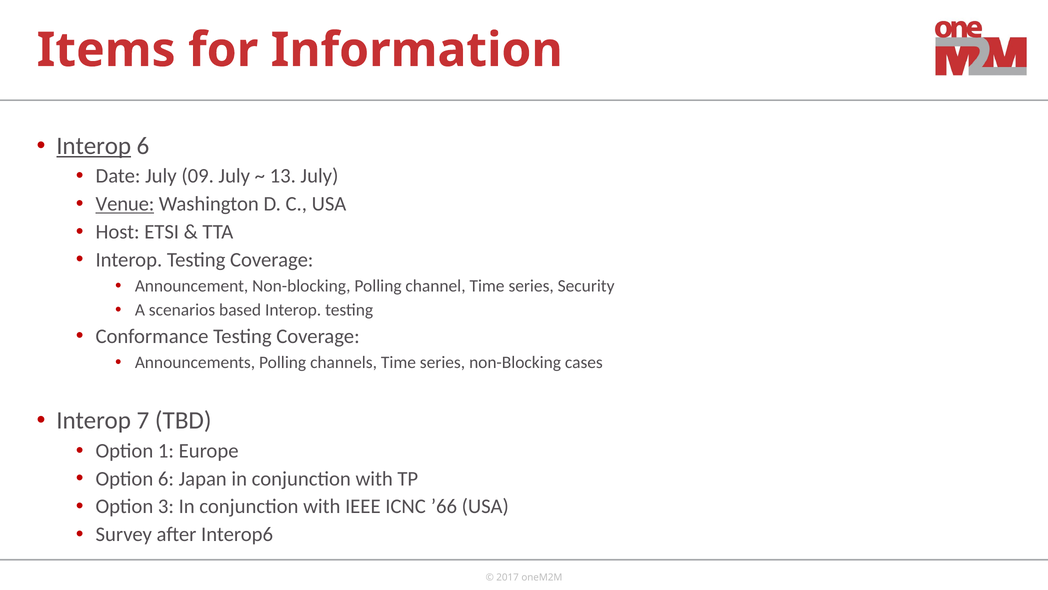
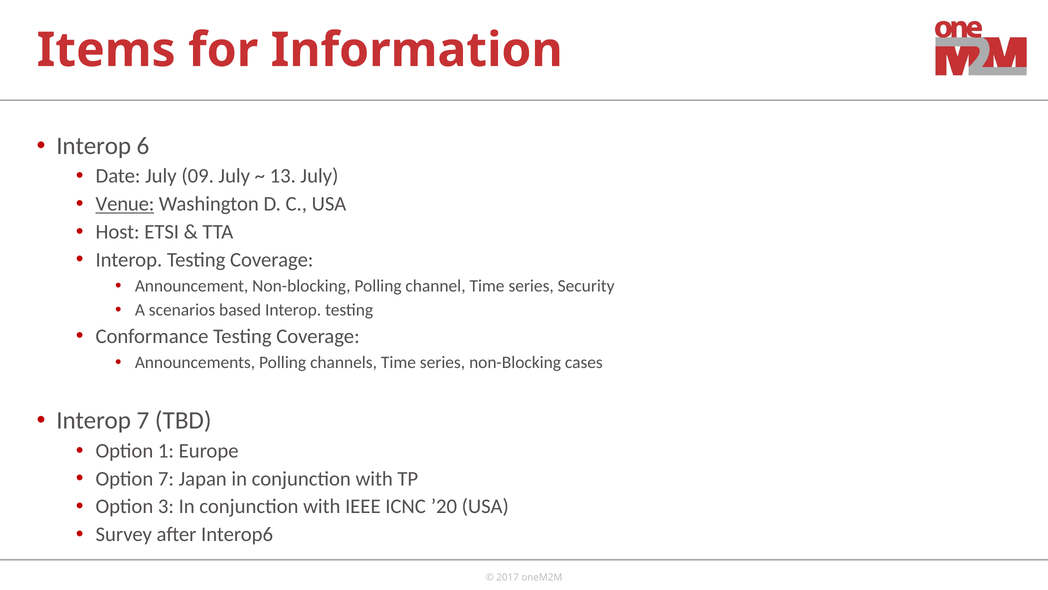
Interop underline: present -> none (94, 146)
Option 6: 6 -> 7 (166, 478)
’66: ’66 -> ’20 (444, 506)
